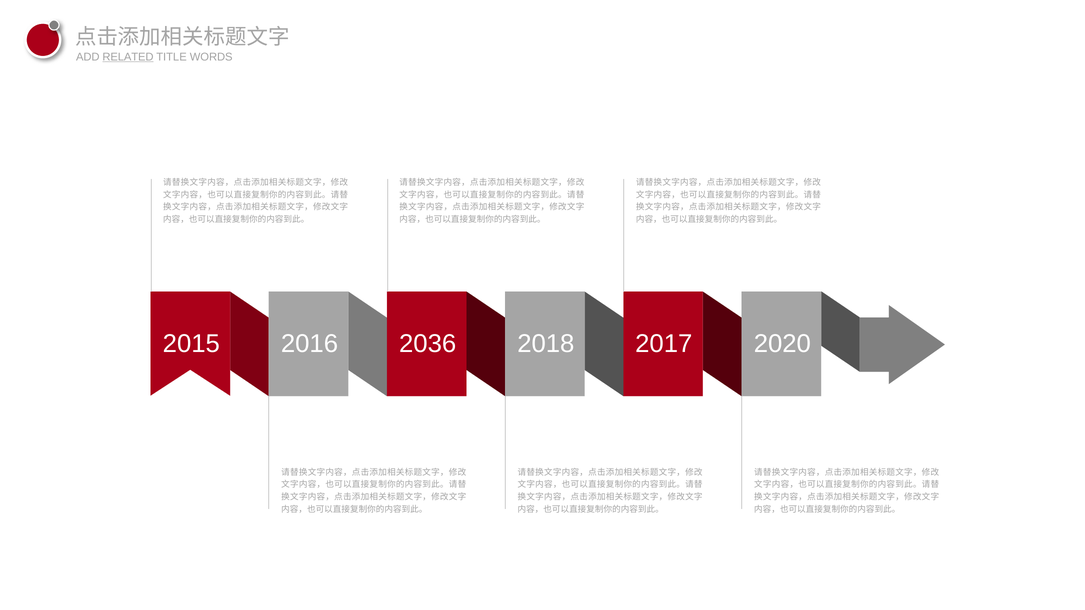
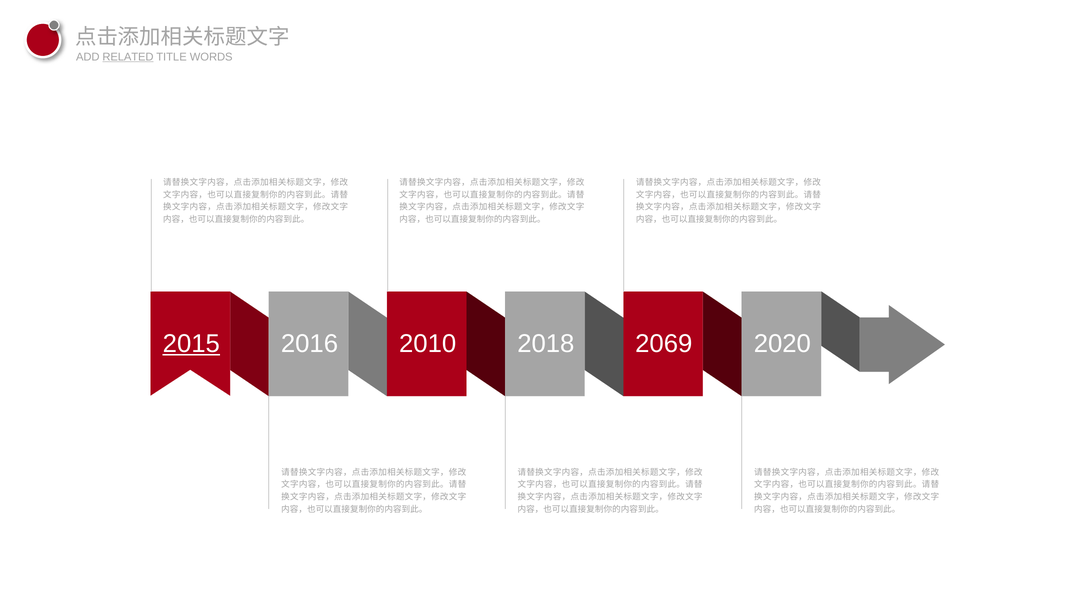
2015 underline: none -> present (191, 344)
2036: 2036 -> 2010 (428, 344)
2017: 2017 -> 2069 (664, 344)
